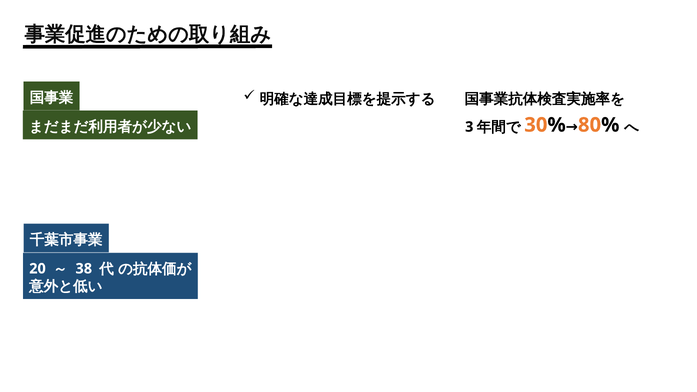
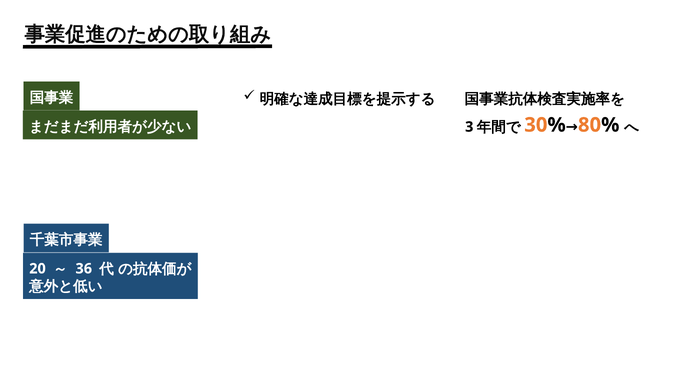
38: 38 -> 36 (84, 269)
